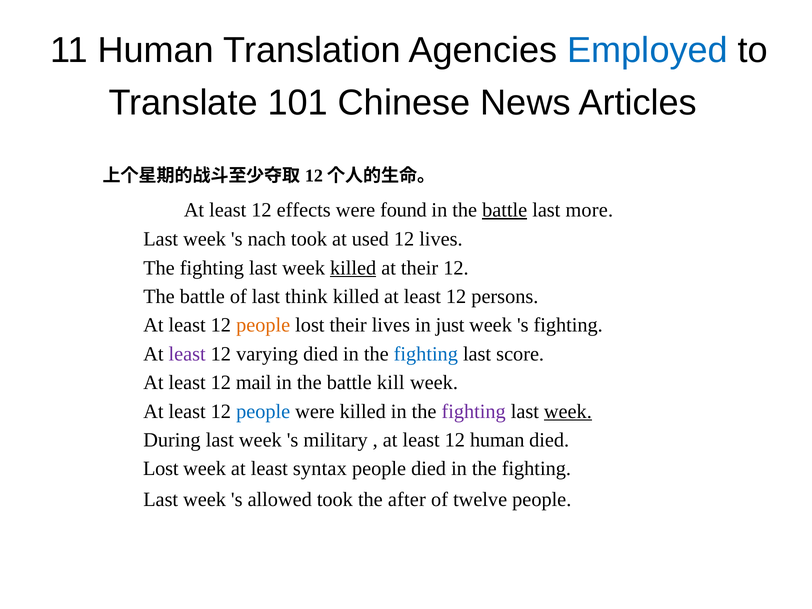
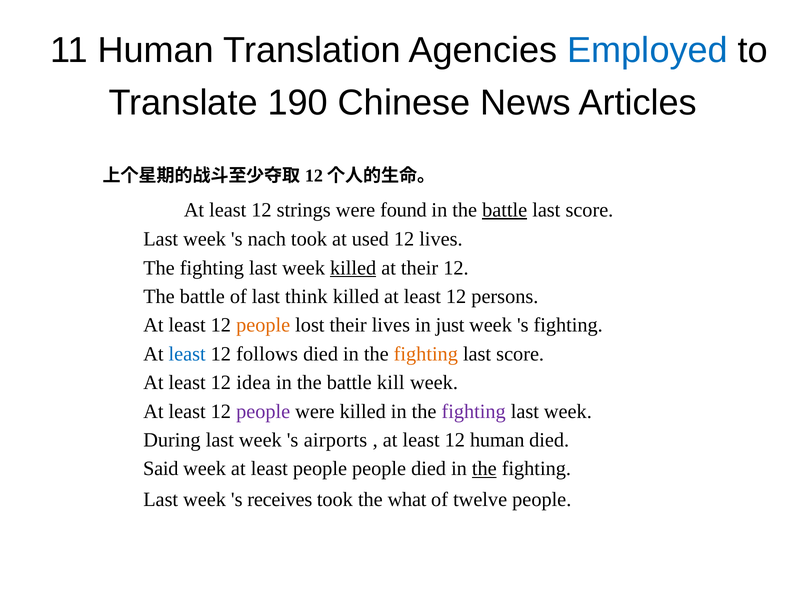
101: 101 -> 190 (298, 103)
effects: effects -> strings (304, 210)
more: more -> score (589, 210)
least colour: purple -> blue (187, 354)
varying: varying -> follows (267, 354)
fighting colour: blue -> orange (426, 354)
mail: mail -> idea (253, 383)
people colour: blue -> purple (263, 411)
week underline: present -> none (568, 411)
military: military -> airports (335, 440)
Lost: Lost -> Said (161, 469)
least syntax: syntax -> people (320, 469)
the underline: none -> present (484, 469)
allowed: allowed -> receives (280, 500)
after: after -> what (407, 500)
